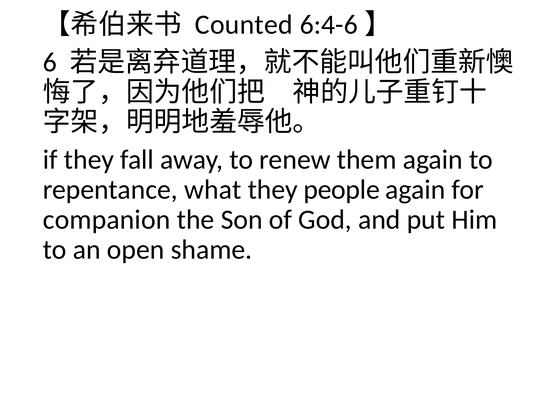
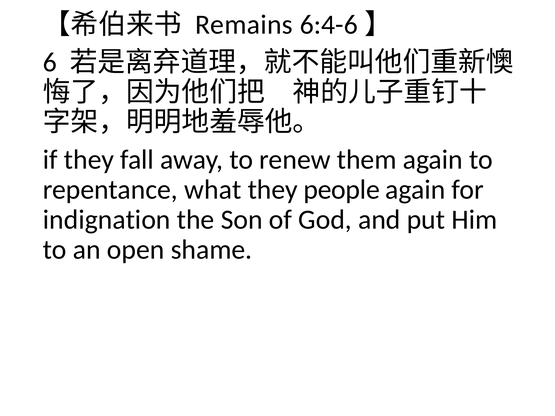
Counted: Counted -> Remains (244, 25)
companion: companion -> indignation (107, 220)
